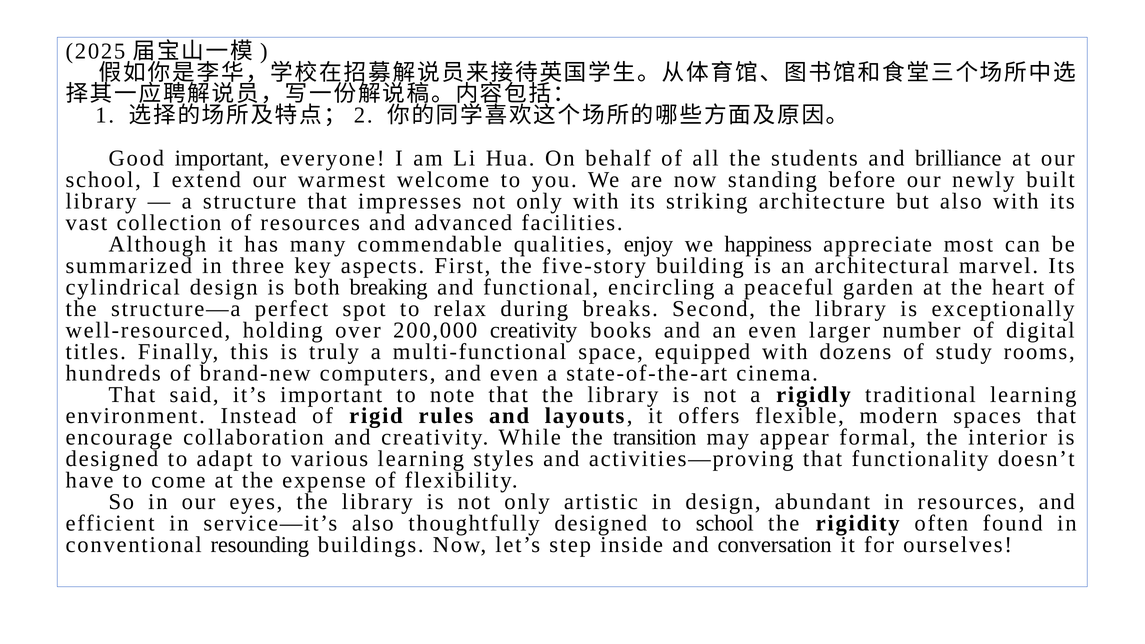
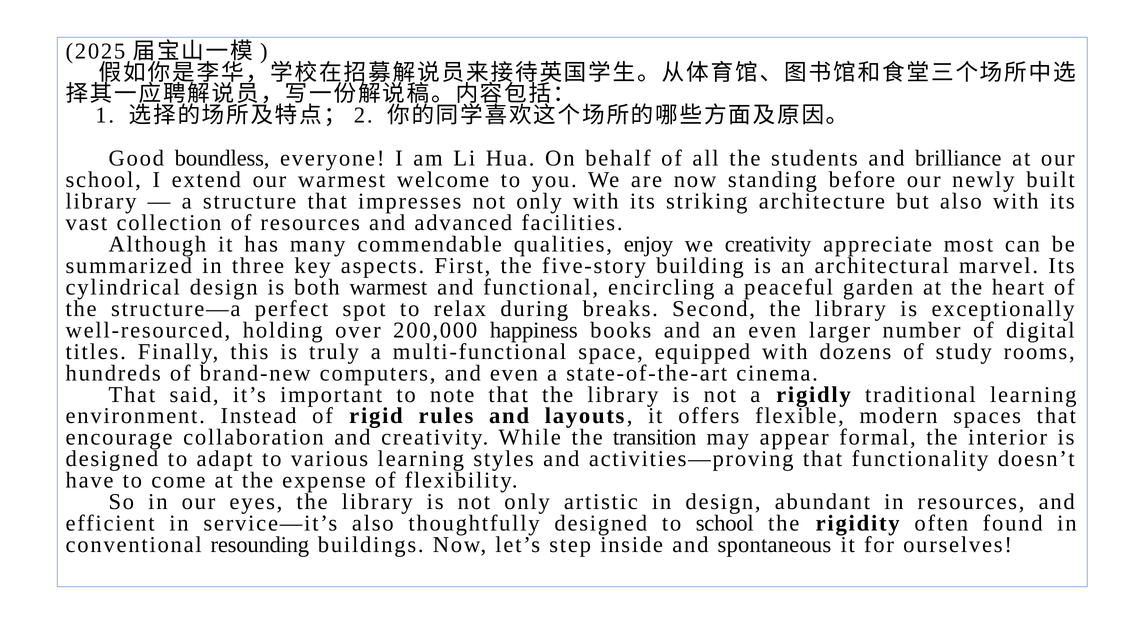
Good important: important -> boundless (222, 158)
we happiness: happiness -> creativity (768, 244)
both breaking: breaking -> warmest (388, 287)
200,000 creativity: creativity -> happiness (534, 330)
conversation: conversation -> spontaneous (774, 545)
